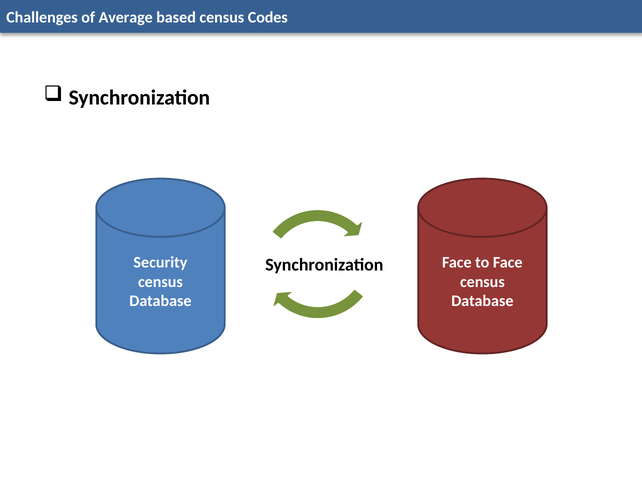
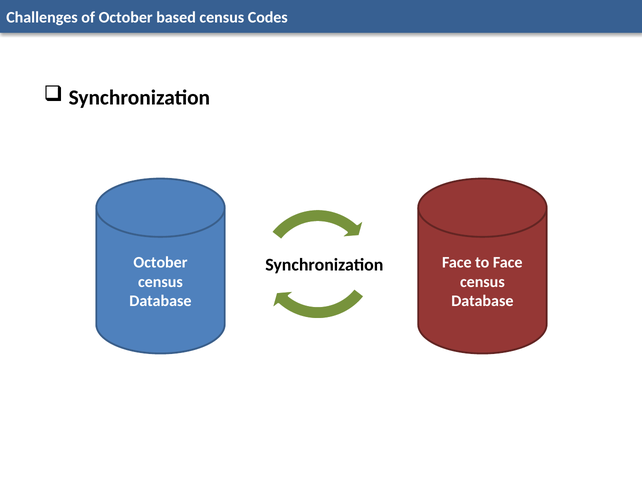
of Average: Average -> October (126, 18)
Security: Security -> October (160, 262)
